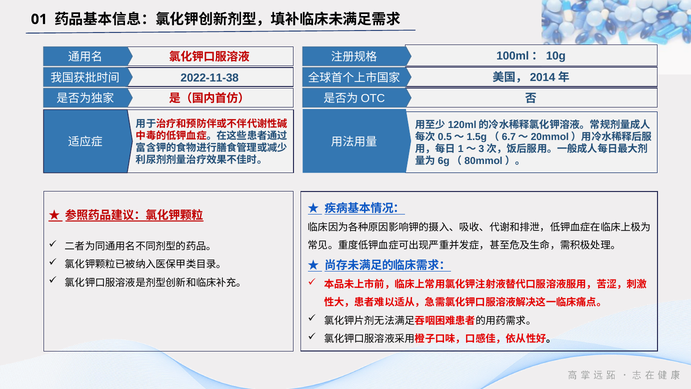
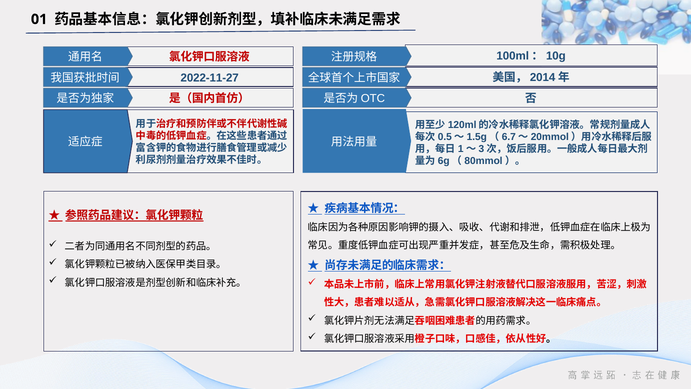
2022-11-38: 2022-11-38 -> 2022-11-27 (210, 78)
